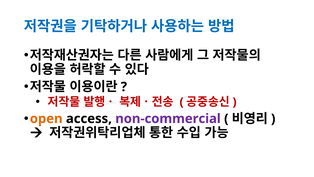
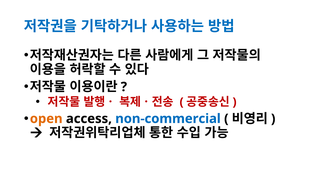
non-commercial colour: purple -> blue (168, 118)
